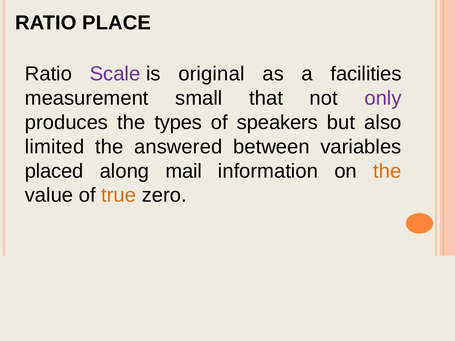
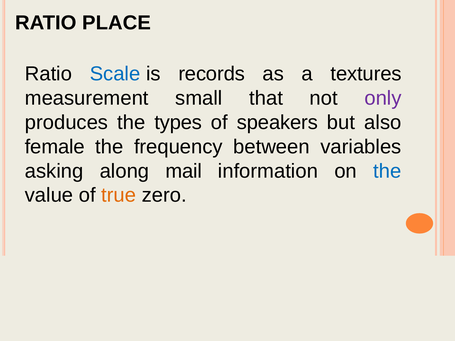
Scale colour: purple -> blue (115, 74)
original: original -> records (212, 74)
facilities: facilities -> textures (366, 74)
limited: limited -> female (55, 147)
answered: answered -> frequency (178, 147)
placed: placed -> asking (54, 171)
the colour: orange -> blue (387, 171)
